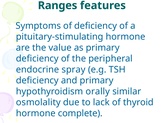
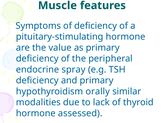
Ranges: Ranges -> Muscle (57, 6)
osmolality: osmolality -> modalities (38, 102)
complete: complete -> assessed (80, 113)
